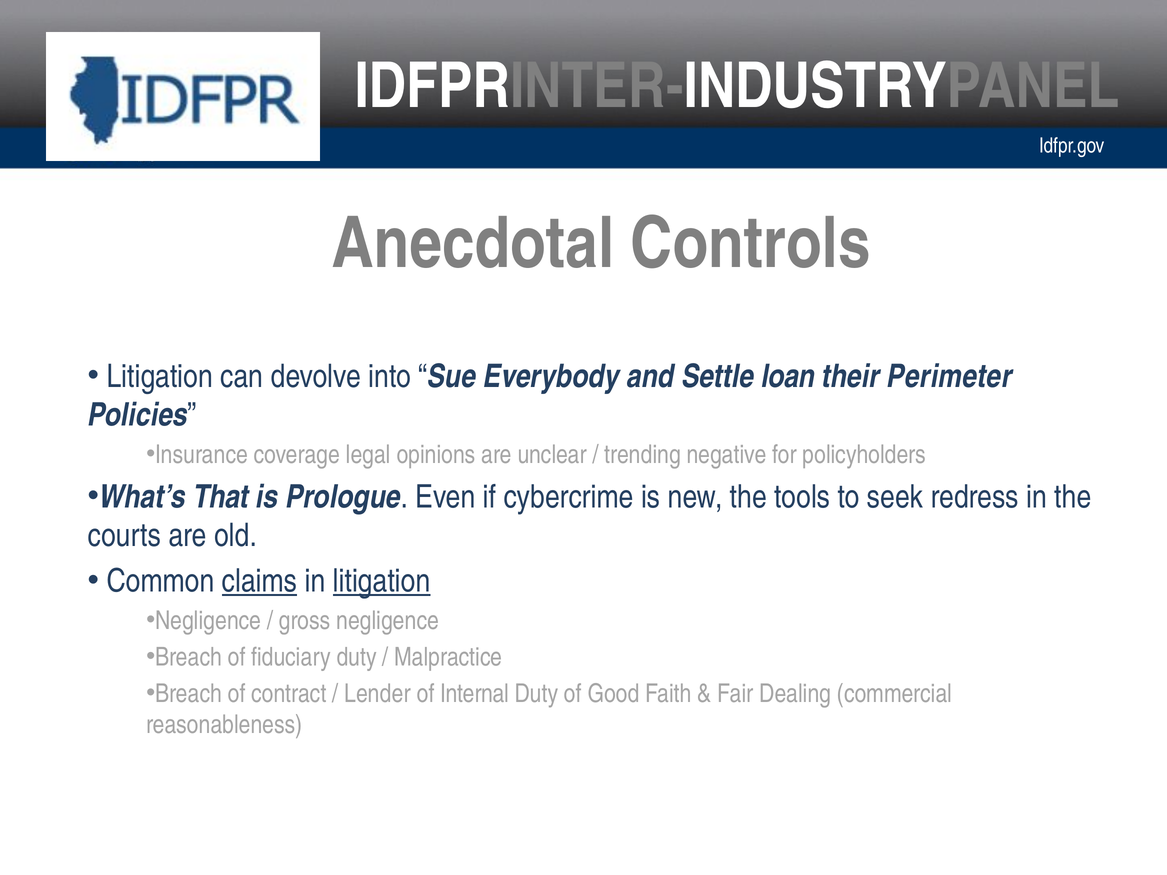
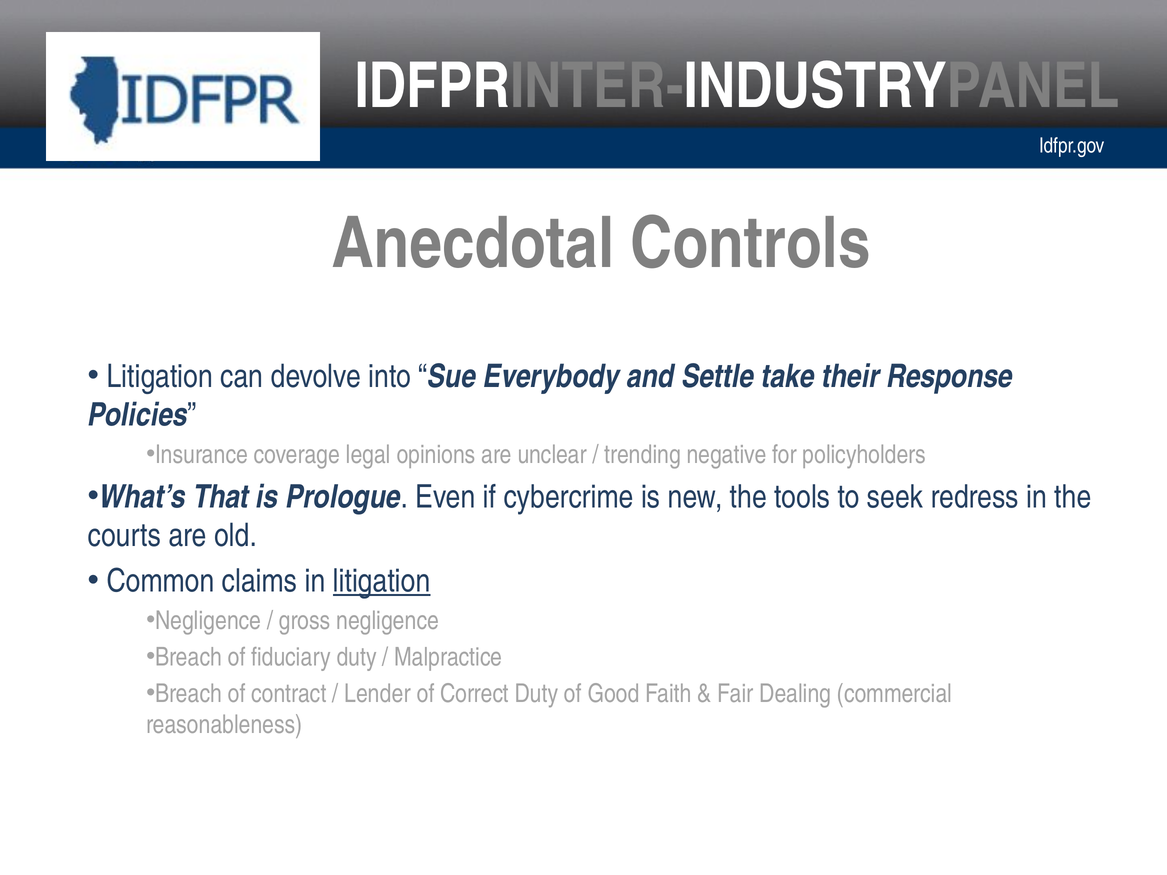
loan: loan -> take (788, 376)
Perimeter: Perimeter -> Response (950, 376)
claims underline: present -> none (259, 581)
Internal: Internal -> Correct (475, 694)
